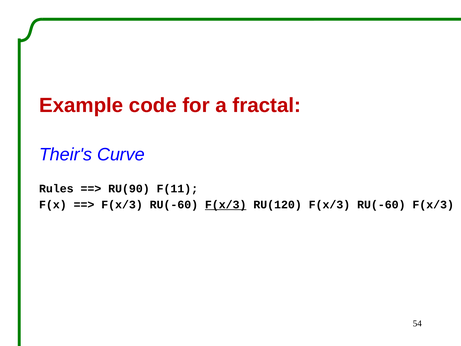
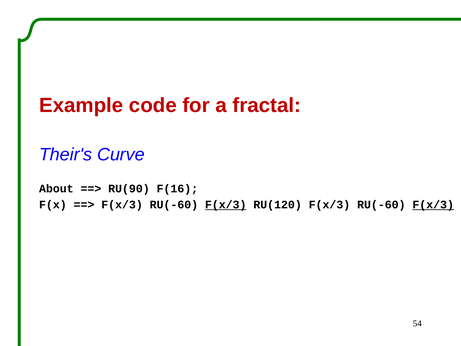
Rules: Rules -> About (56, 189)
F(11: F(11 -> F(16 (177, 189)
F(x/3 underline: none -> present (433, 205)
